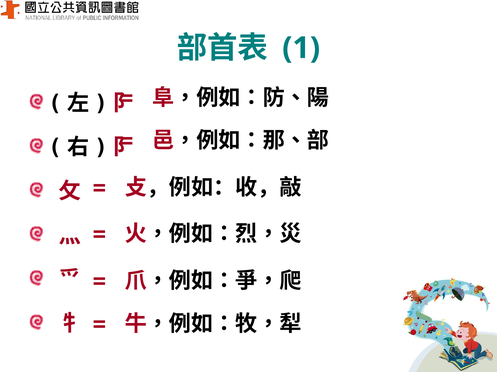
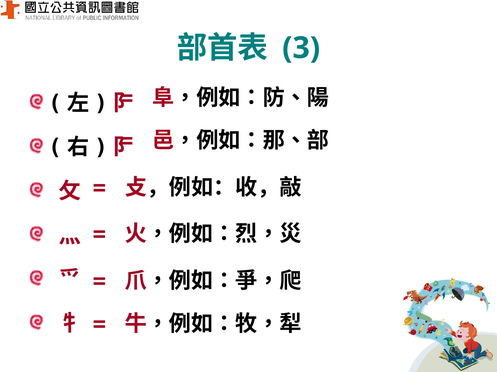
1: 1 -> 3 (301, 48)
